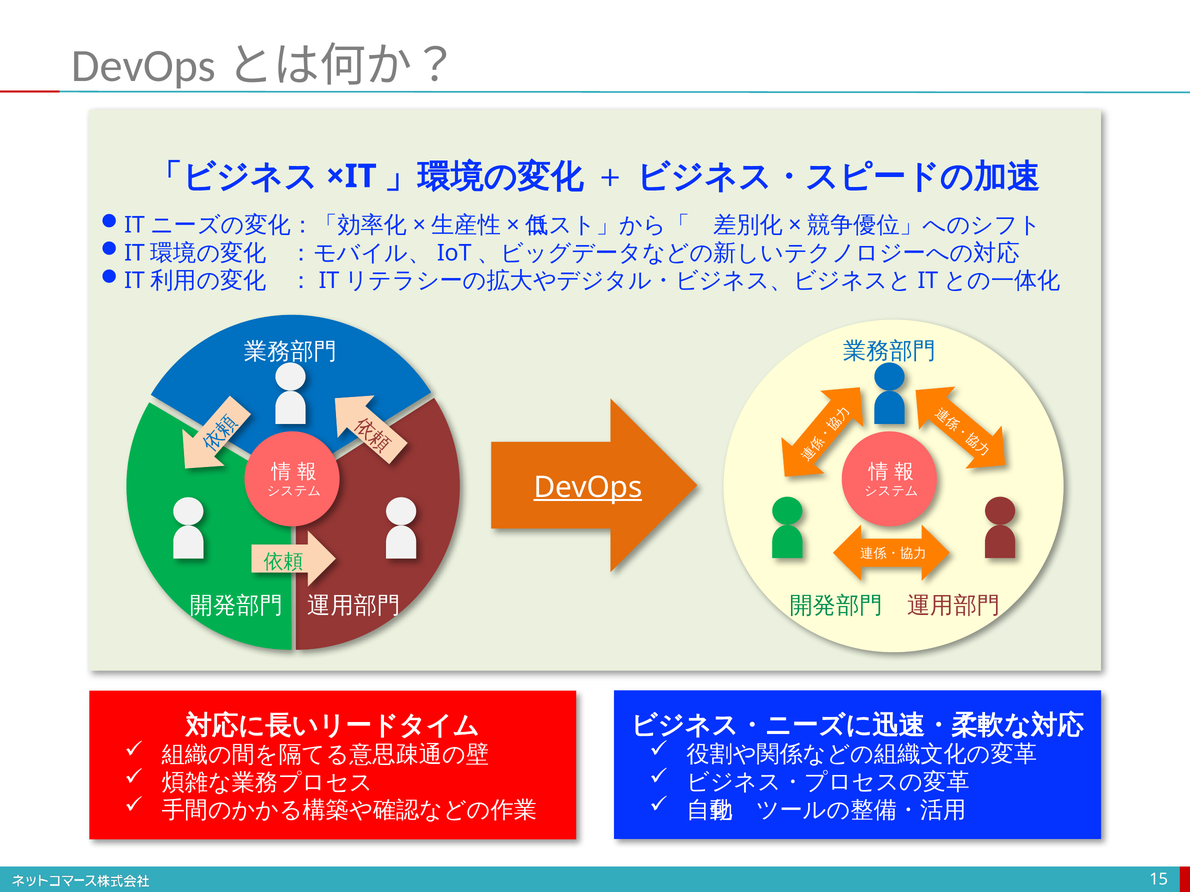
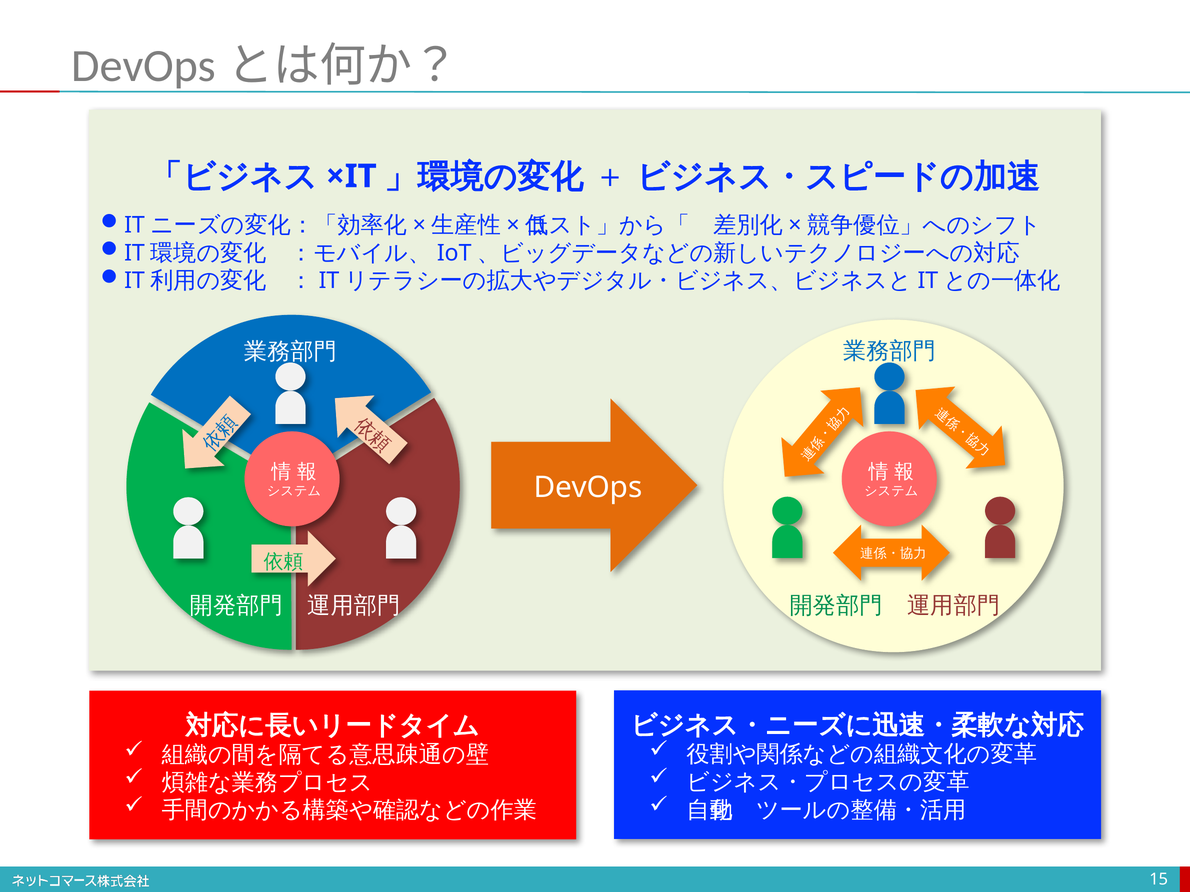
DevOps underline: present -> none (588, 488)
